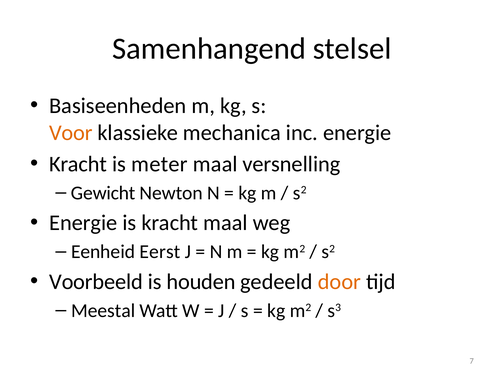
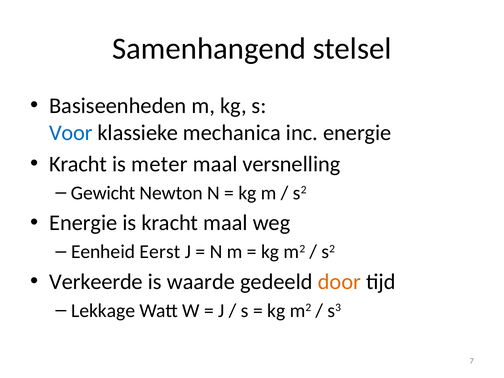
Voor colour: orange -> blue (71, 133)
Voorbeeld: Voorbeeld -> Verkeerde (96, 282)
houden: houden -> waarde (201, 282)
Meestal: Meestal -> Lekkage (103, 311)
